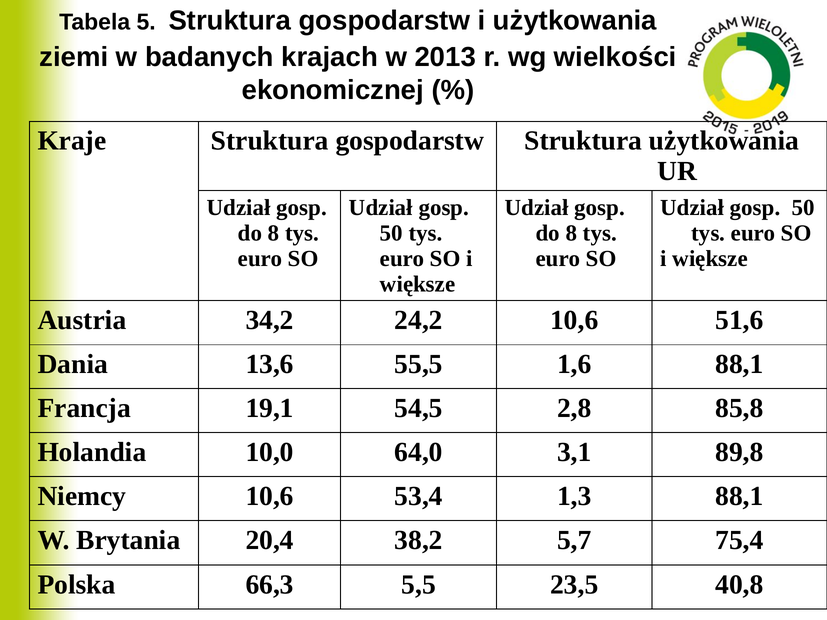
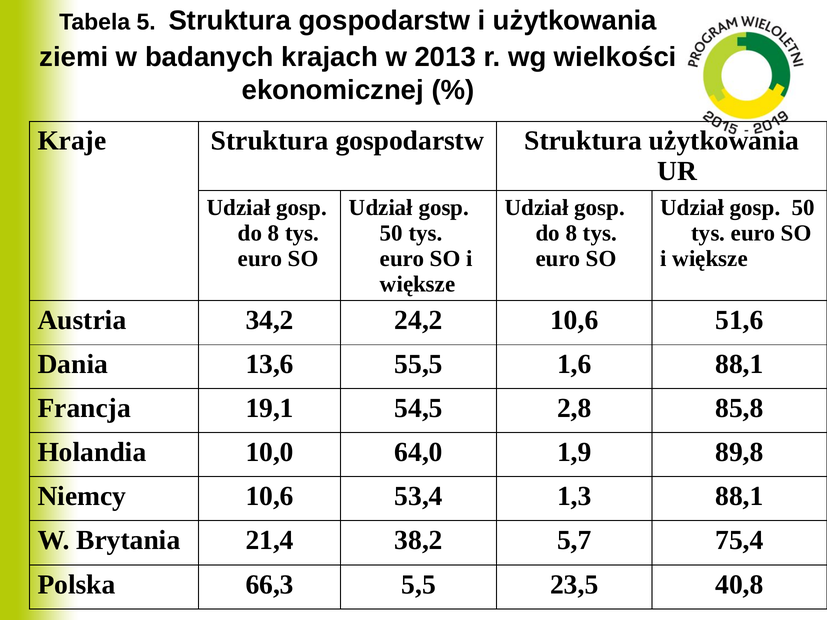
3,1: 3,1 -> 1,9 (574, 452)
20,4: 20,4 -> 21,4 (270, 540)
